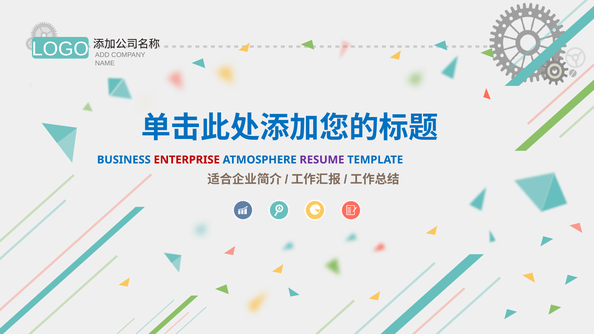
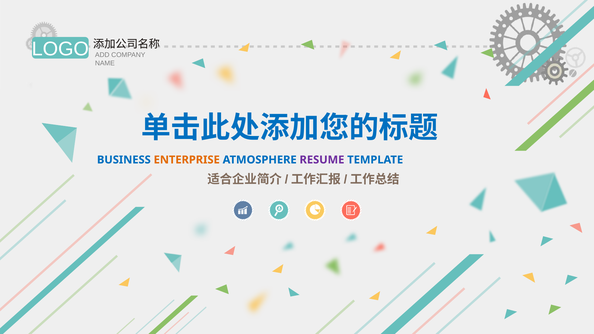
ENTERPRISE colour: red -> orange (187, 160)
